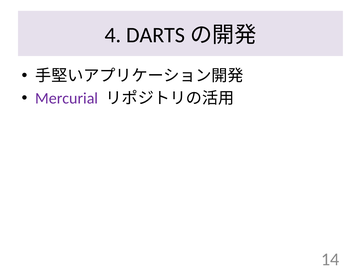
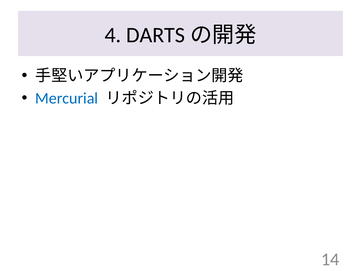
Mercurial colour: purple -> blue (67, 98)
